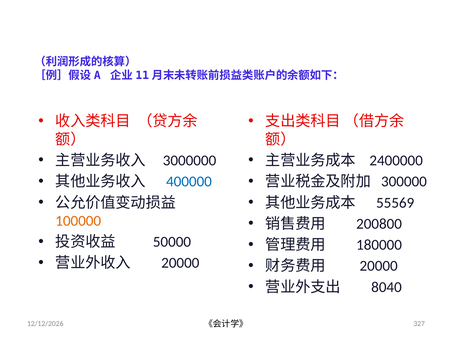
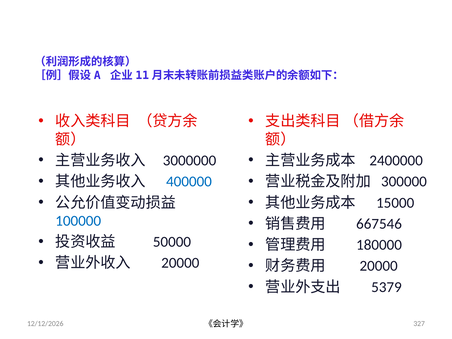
55569: 55569 -> 15000 (395, 203)
100000 colour: orange -> blue (78, 221)
200800: 200800 -> 667546 (379, 224)
8040: 8040 -> 5379 (386, 287)
